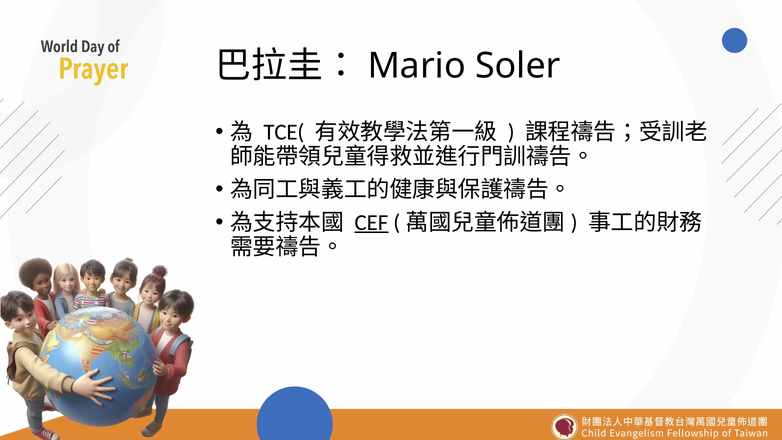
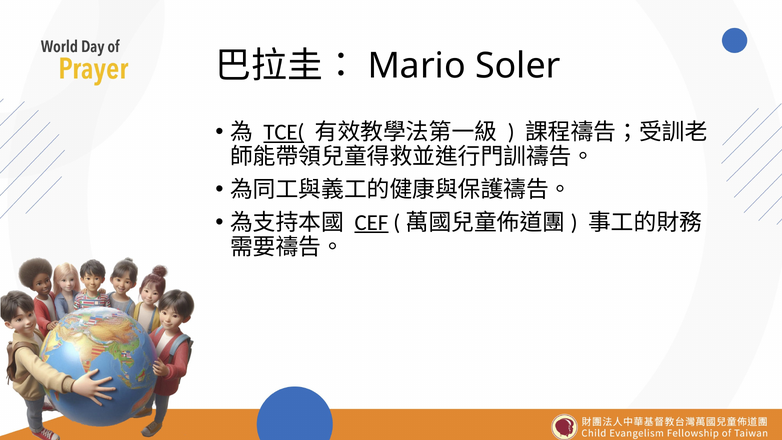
TCE( underline: none -> present (284, 132)
